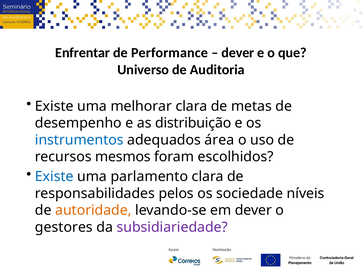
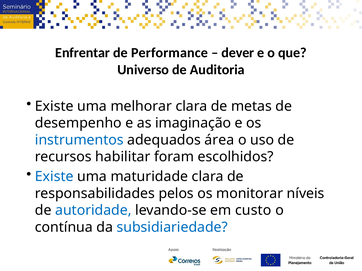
distribuição: distribuição -> imaginação (193, 123)
mesmos: mesmos -> habilitar (123, 157)
parlamento: parlamento -> maturidade (149, 177)
sociedade: sociedade -> monitorar (250, 194)
autoridade colour: orange -> blue (93, 211)
em dever: dever -> custo (253, 211)
gestores: gestores -> contínua (64, 228)
subsidiariedade colour: purple -> blue (172, 228)
